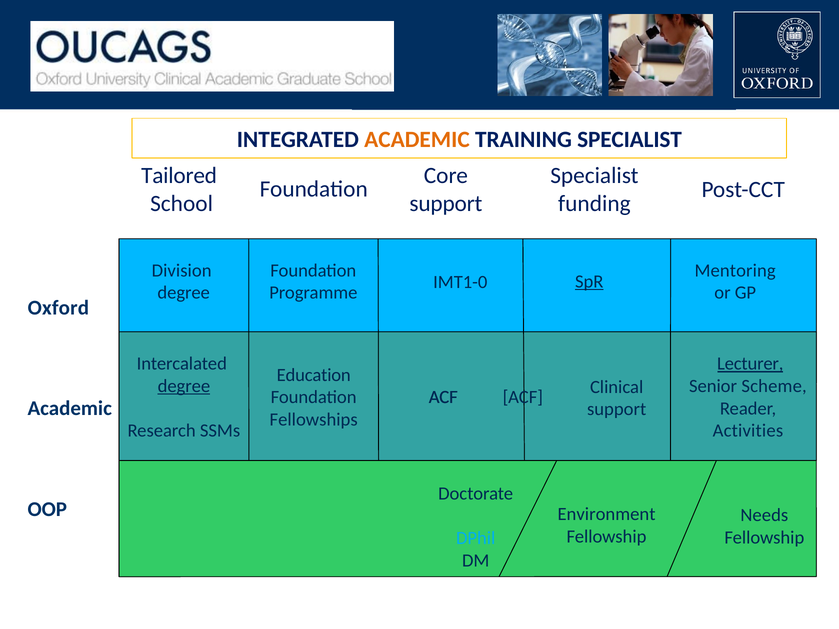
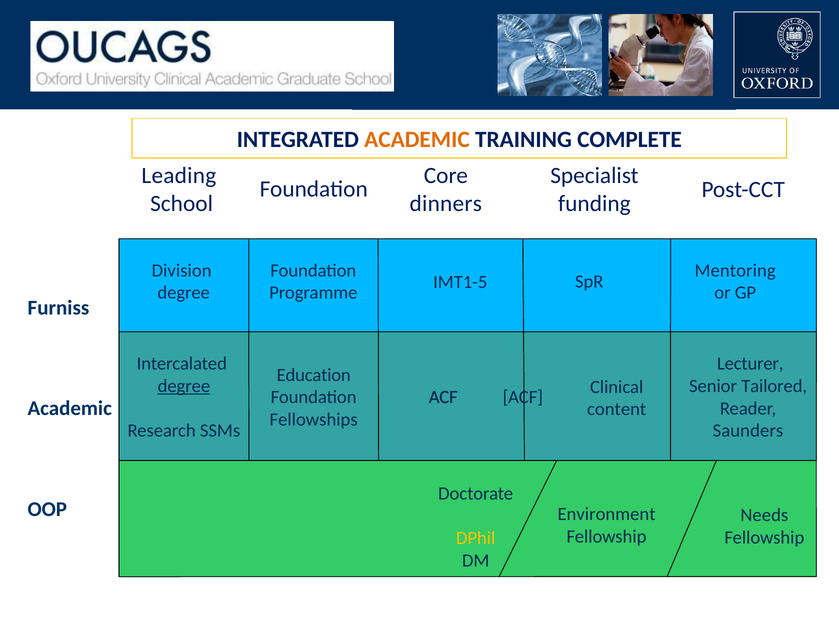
TRAINING SPECIALIST: SPECIALIST -> COMPLETE (629, 140)
Tailored: Tailored -> Leading (179, 176)
support: support -> dinners (446, 204)
SpR underline: present -> none (589, 282)
IMT1-0: IMT1-0 -> IMT1-5 (460, 282)
Oxford: Oxford -> Furniss (58, 308)
Lecturer underline: present -> none (750, 364)
Scheme: Scheme -> Tailored (774, 386)
support: support -> content (617, 409)
Activities: Activities -> Saunders (748, 431)
DPhil colour: light blue -> yellow (476, 538)
